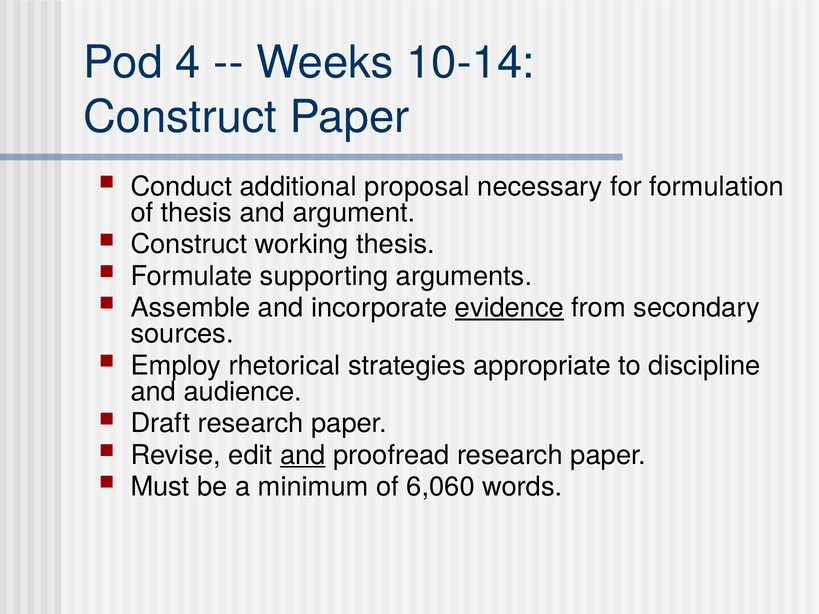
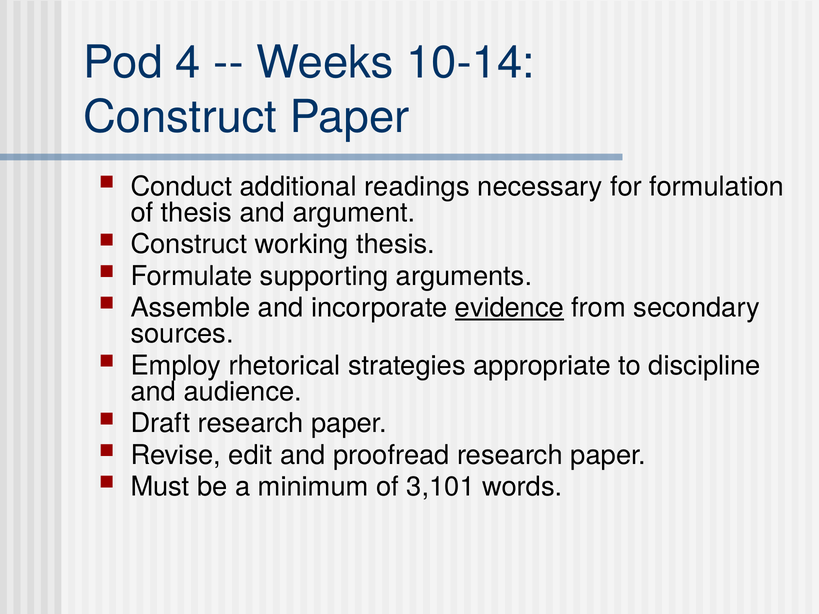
proposal: proposal -> readings (417, 187)
and underline: present -> none (303, 455)
6,060: 6,060 -> 3,101 (441, 487)
